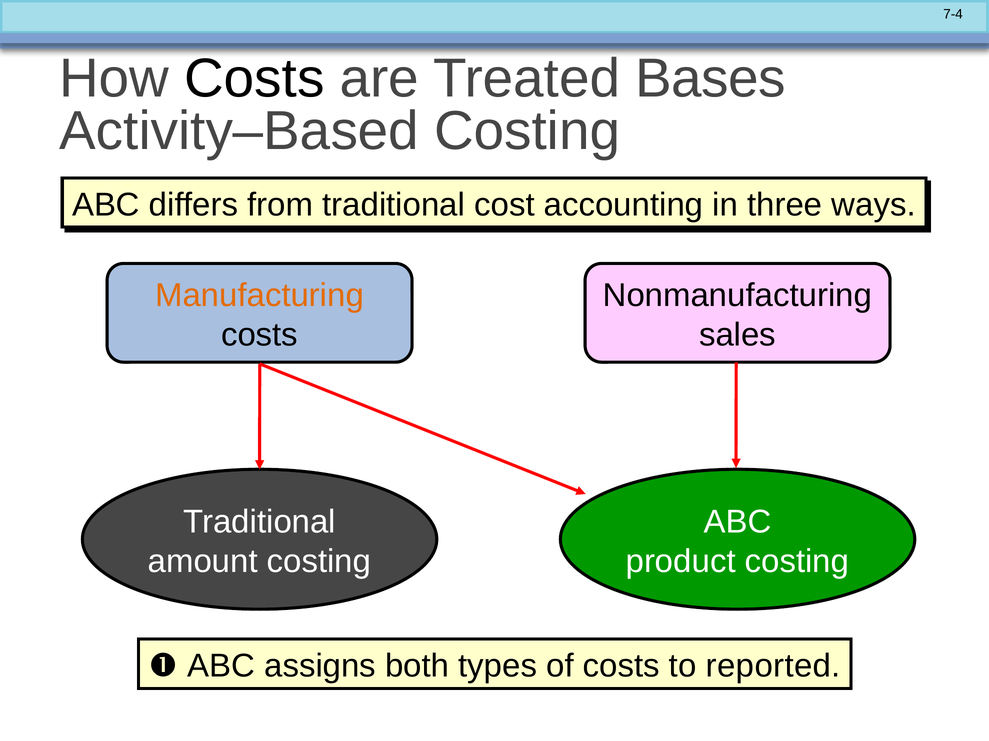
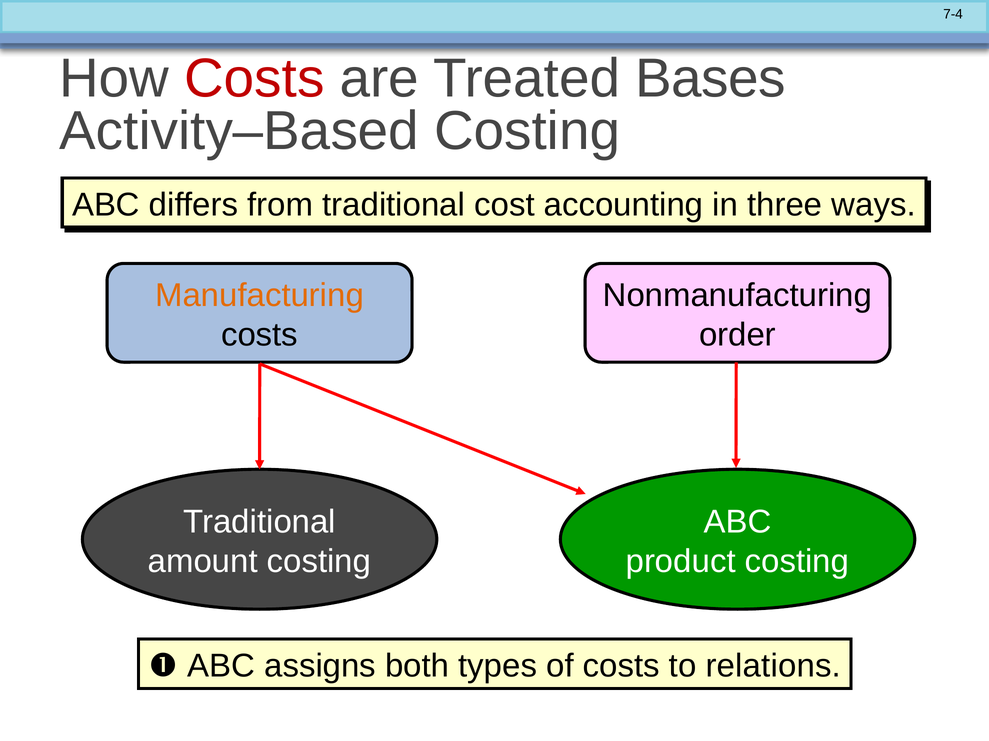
Costs colour: black -> red (254, 78)
sales: sales -> order (738, 335)
reported: reported -> relations (773, 667)
